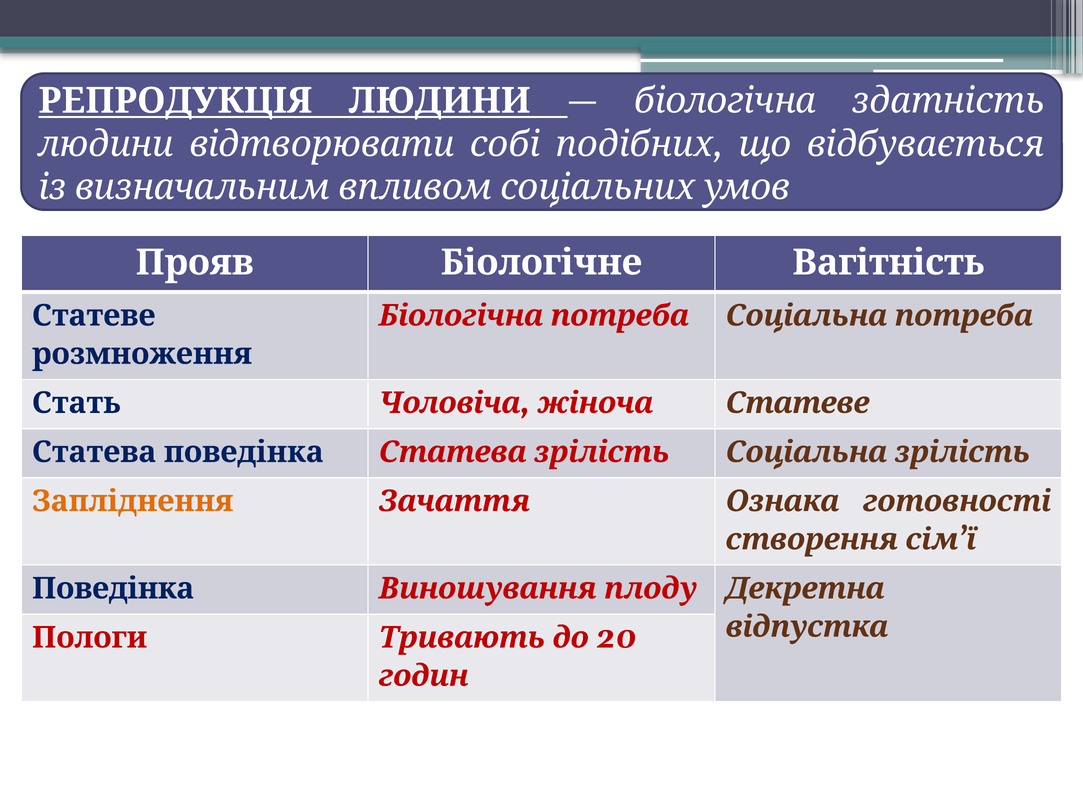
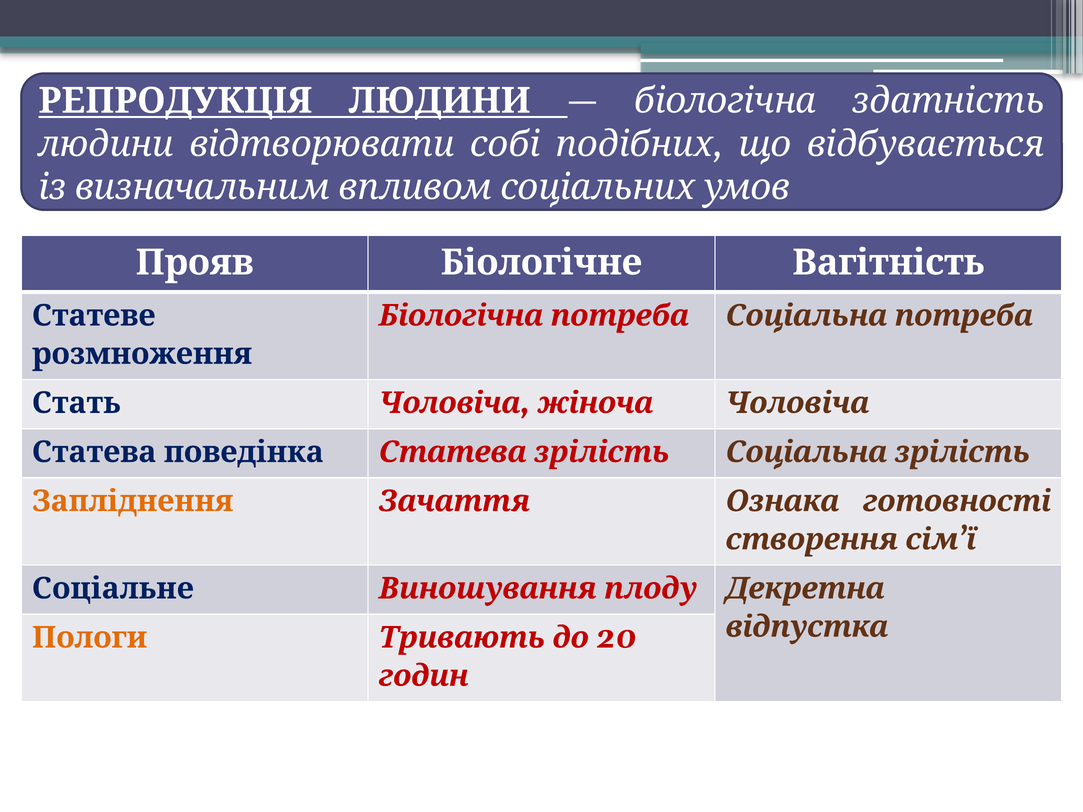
жіноча Статеве: Статеве -> Чоловіча (798, 403)
Поведінка: Поведінка -> Соціальне (113, 589)
Пологи colour: red -> orange (90, 638)
